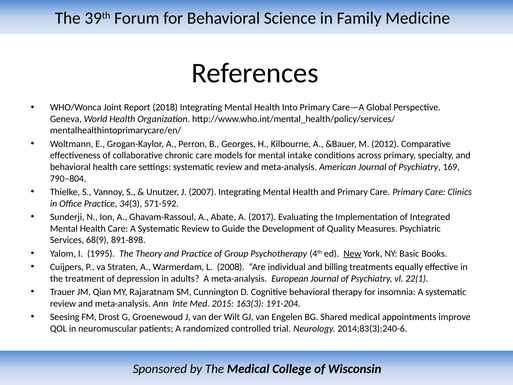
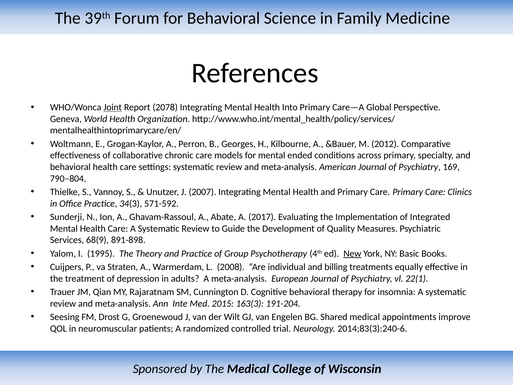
Joint underline: none -> present (113, 107)
2018: 2018 -> 2078 (165, 107)
intake: intake -> ended (300, 155)
